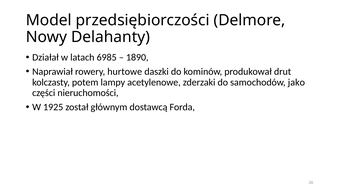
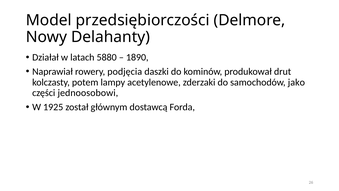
6985: 6985 -> 5880 (107, 57)
hurtowe: hurtowe -> podjęcia (125, 71)
nieruchomości: nieruchomości -> jednoosobowi (88, 93)
